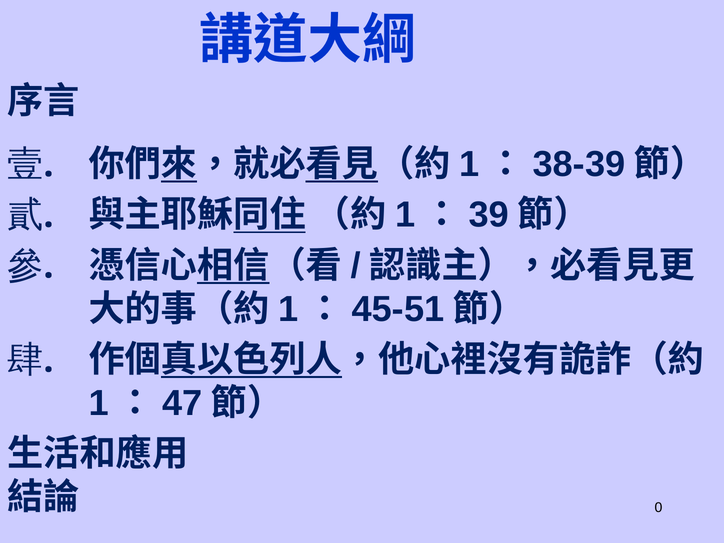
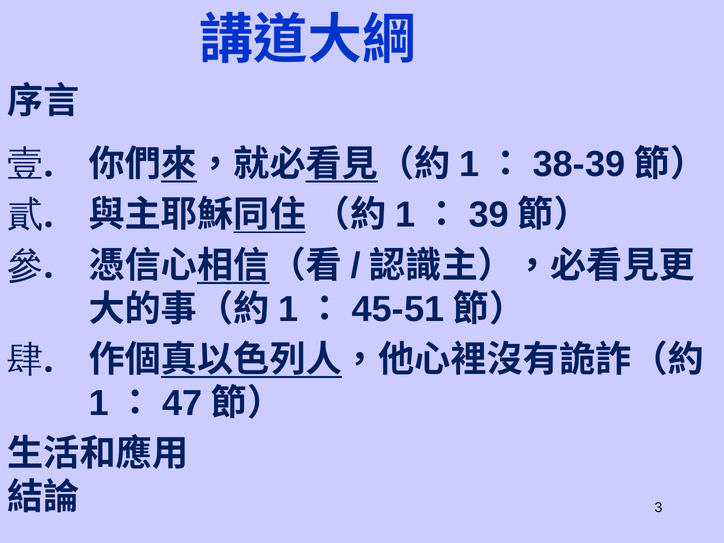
0: 0 -> 3 (659, 508)
